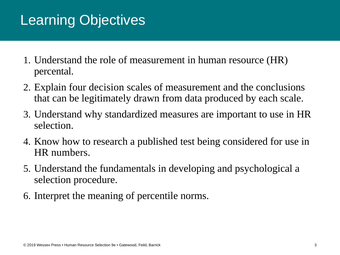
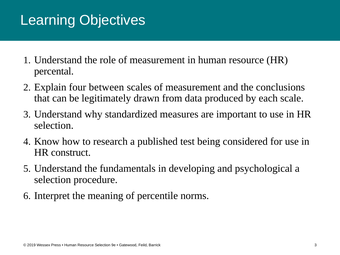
decision: decision -> between (106, 87)
numbers: numbers -> construct (71, 153)
